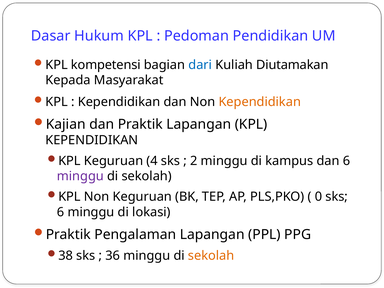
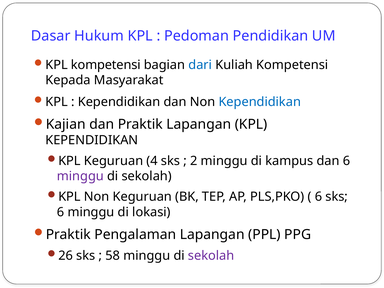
Kuliah Diutamakan: Diutamakan -> Kompetensi (292, 65)
Kependidikan colour: orange -> blue (260, 102)
0: 0 -> 6 (318, 197)
38: 38 -> 26 (66, 256)
36: 36 -> 58 (113, 256)
sekolah colour: orange -> purple (211, 256)
